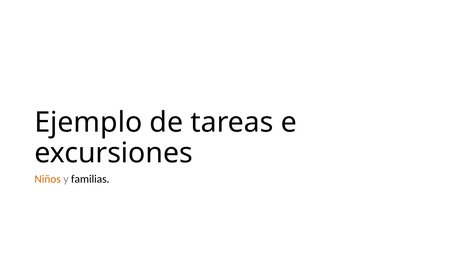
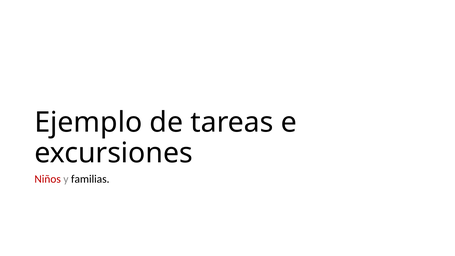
Niños colour: orange -> red (48, 179)
